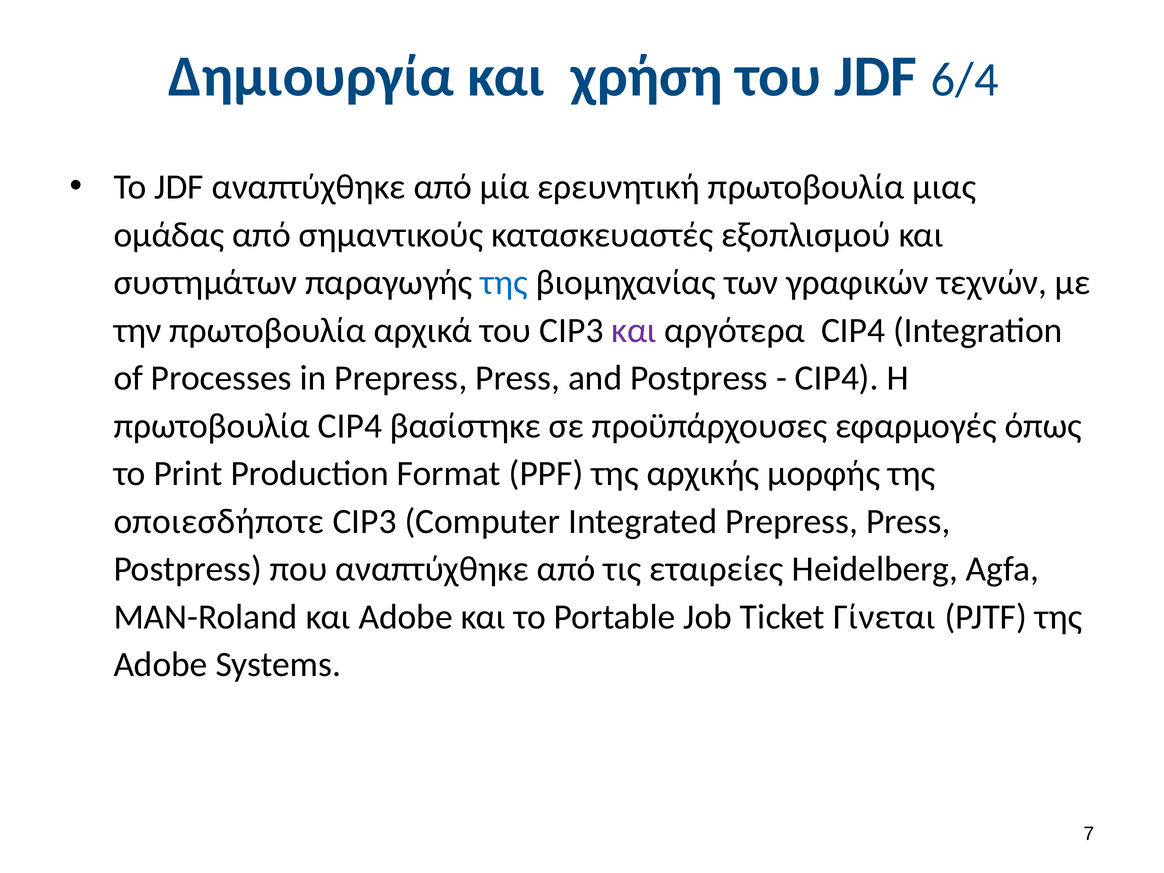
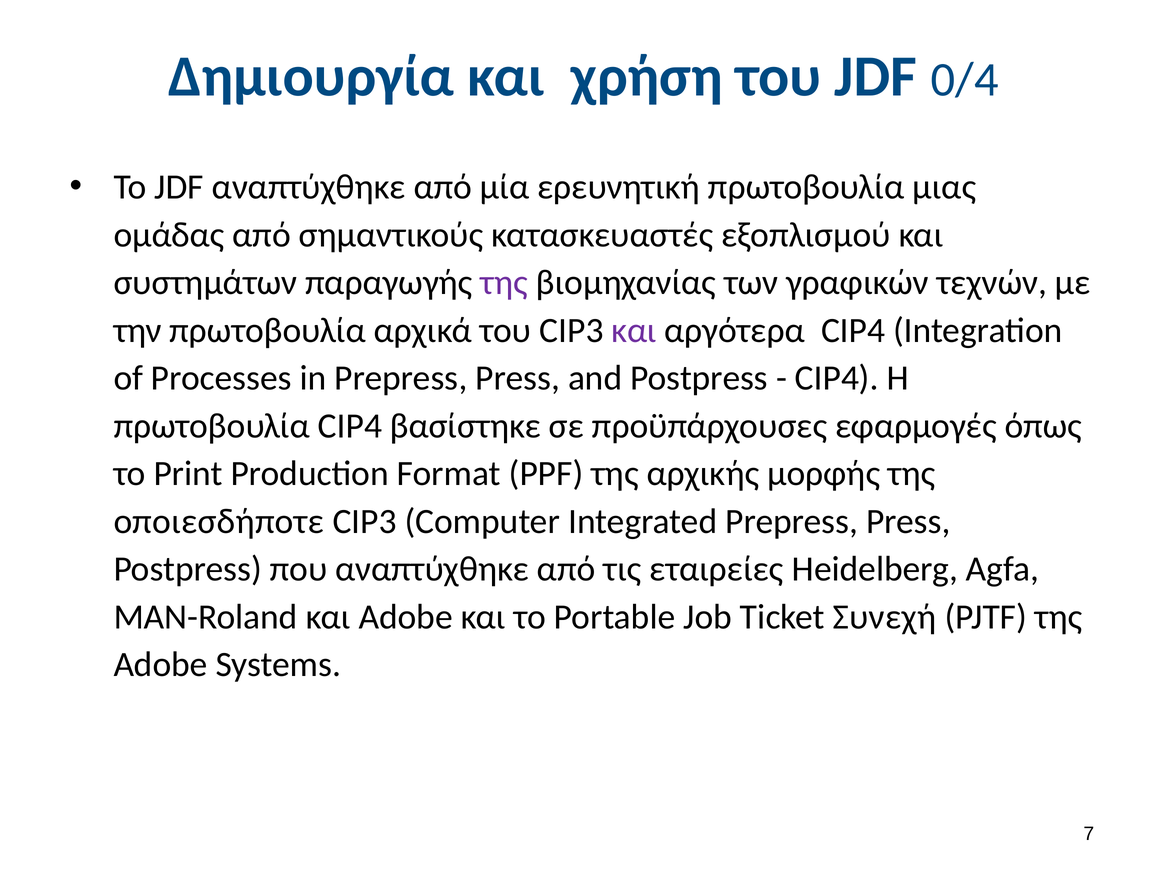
6/4: 6/4 -> 0/4 (965, 80)
της colour: blue -> purple (504, 283)
Γίνεται: Γίνεται -> Συνεχή (885, 617)
